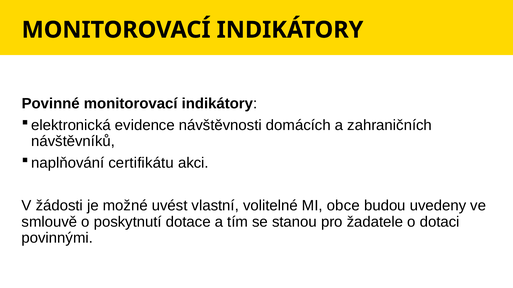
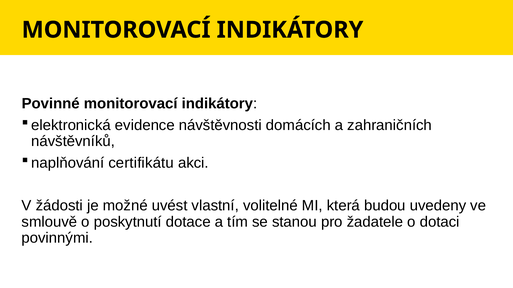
obce: obce -> která (343, 206)
